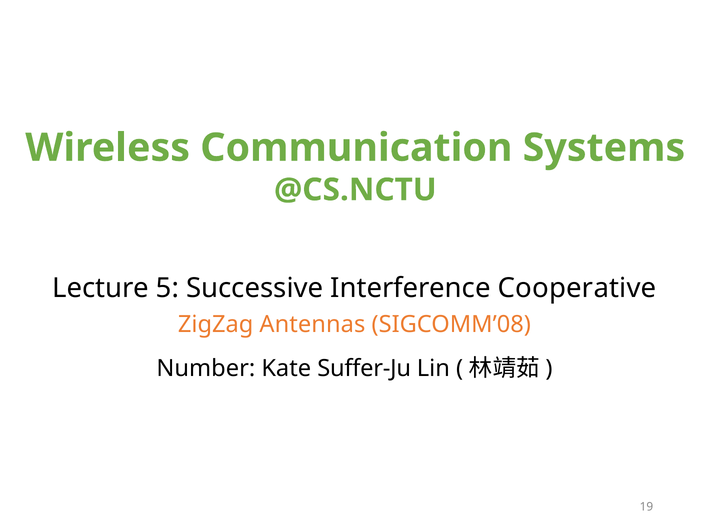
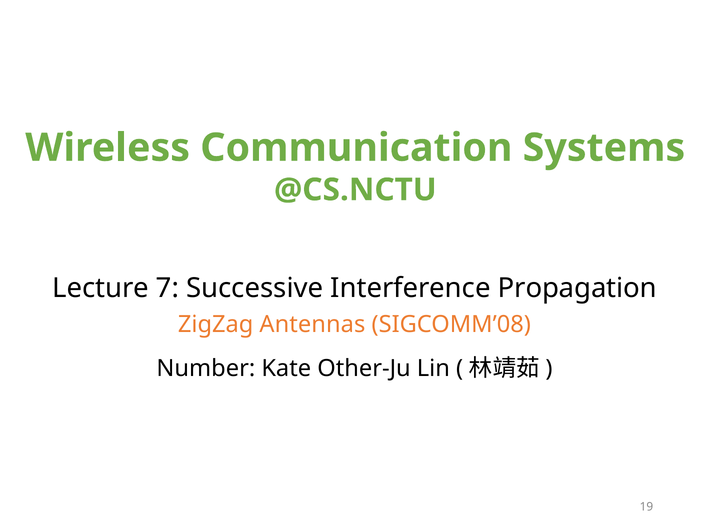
5: 5 -> 7 (167, 288)
Cooperative: Cooperative -> Propagation (577, 288)
Suffer-Ju: Suffer-Ju -> Other-Ju (364, 368)
